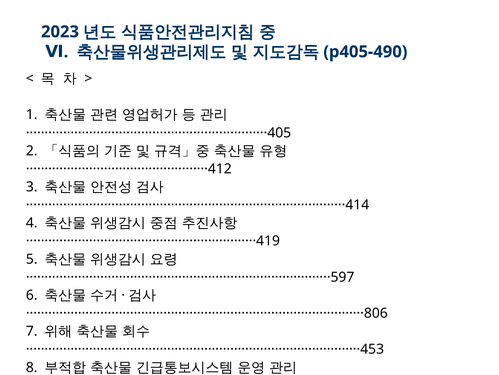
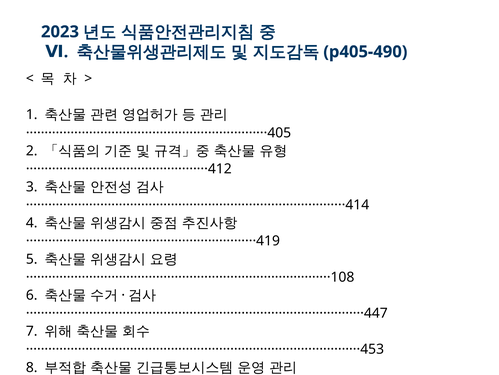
··················································································597: ··················································································597 -> ··················································································108 (190, 277)
···························································································806: ···························································································806 -> ···························································································447 (207, 313)
